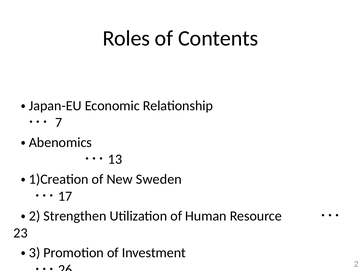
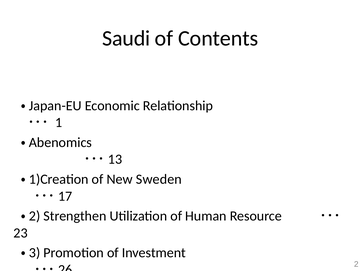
Roles: Roles -> Saudi (126, 38)
7: 7 -> 1 (59, 122)
